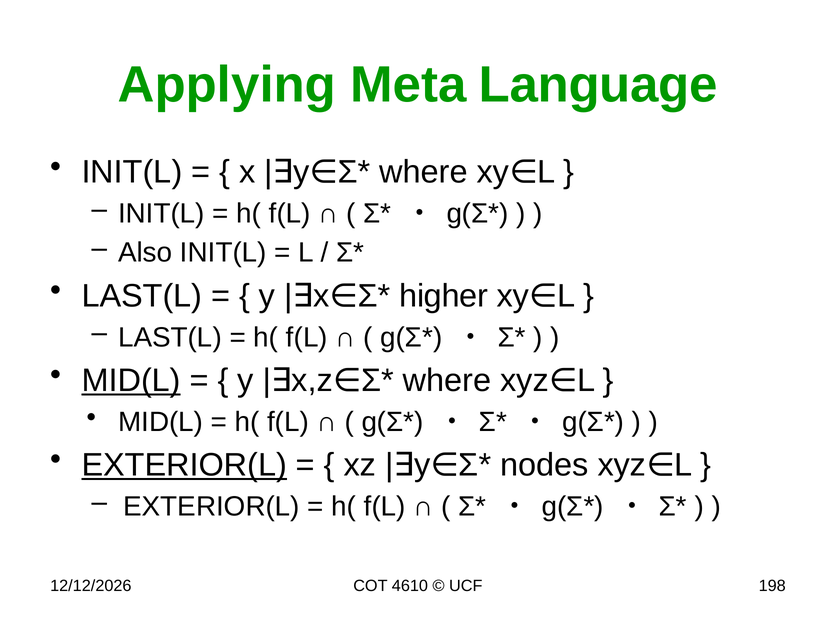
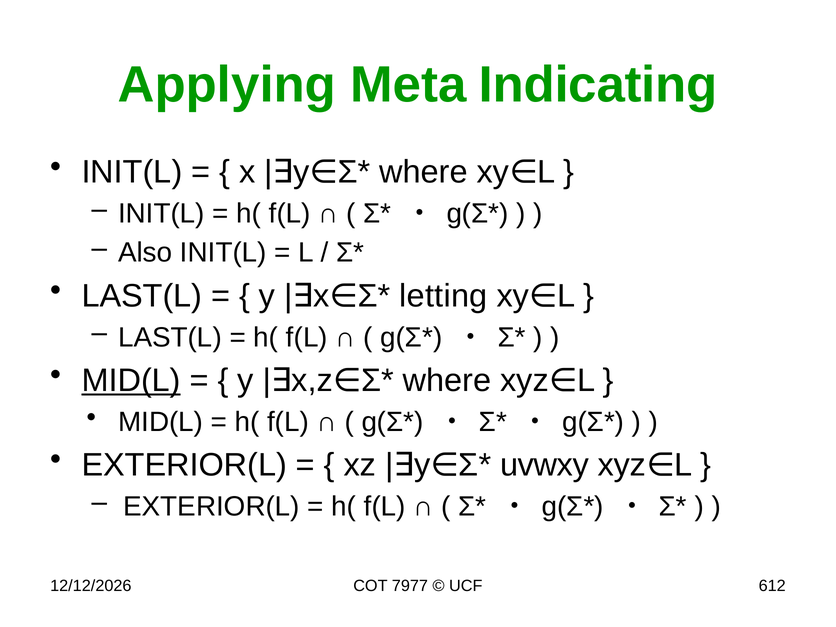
Language: Language -> Indicating (598, 85)
higher: higher -> letting (443, 296)
EXTERIOR(L underline: present -> none (184, 465)
nodes: nodes -> uvwxy (545, 465)
4610: 4610 -> 7977 (410, 586)
198: 198 -> 612 (772, 586)
